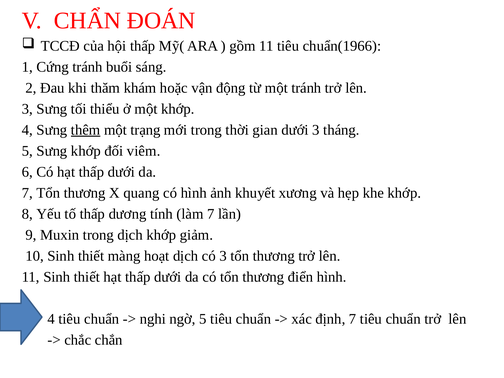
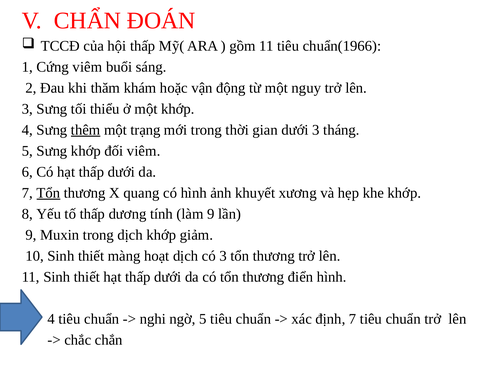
Cứng tránh: tránh -> viêm (87, 67)
một tránh: tránh -> nguy (306, 88)
Tổn underline: none -> present (48, 193)
làm 7: 7 -> 9 (211, 214)
